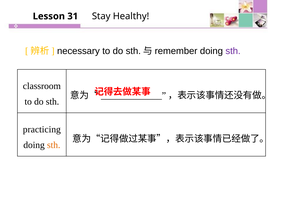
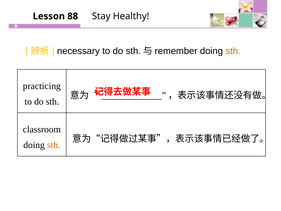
31: 31 -> 88 (73, 16)
sth colour: purple -> orange (233, 51)
classroom: classroom -> practicing (42, 86)
practicing: practicing -> classroom (42, 129)
